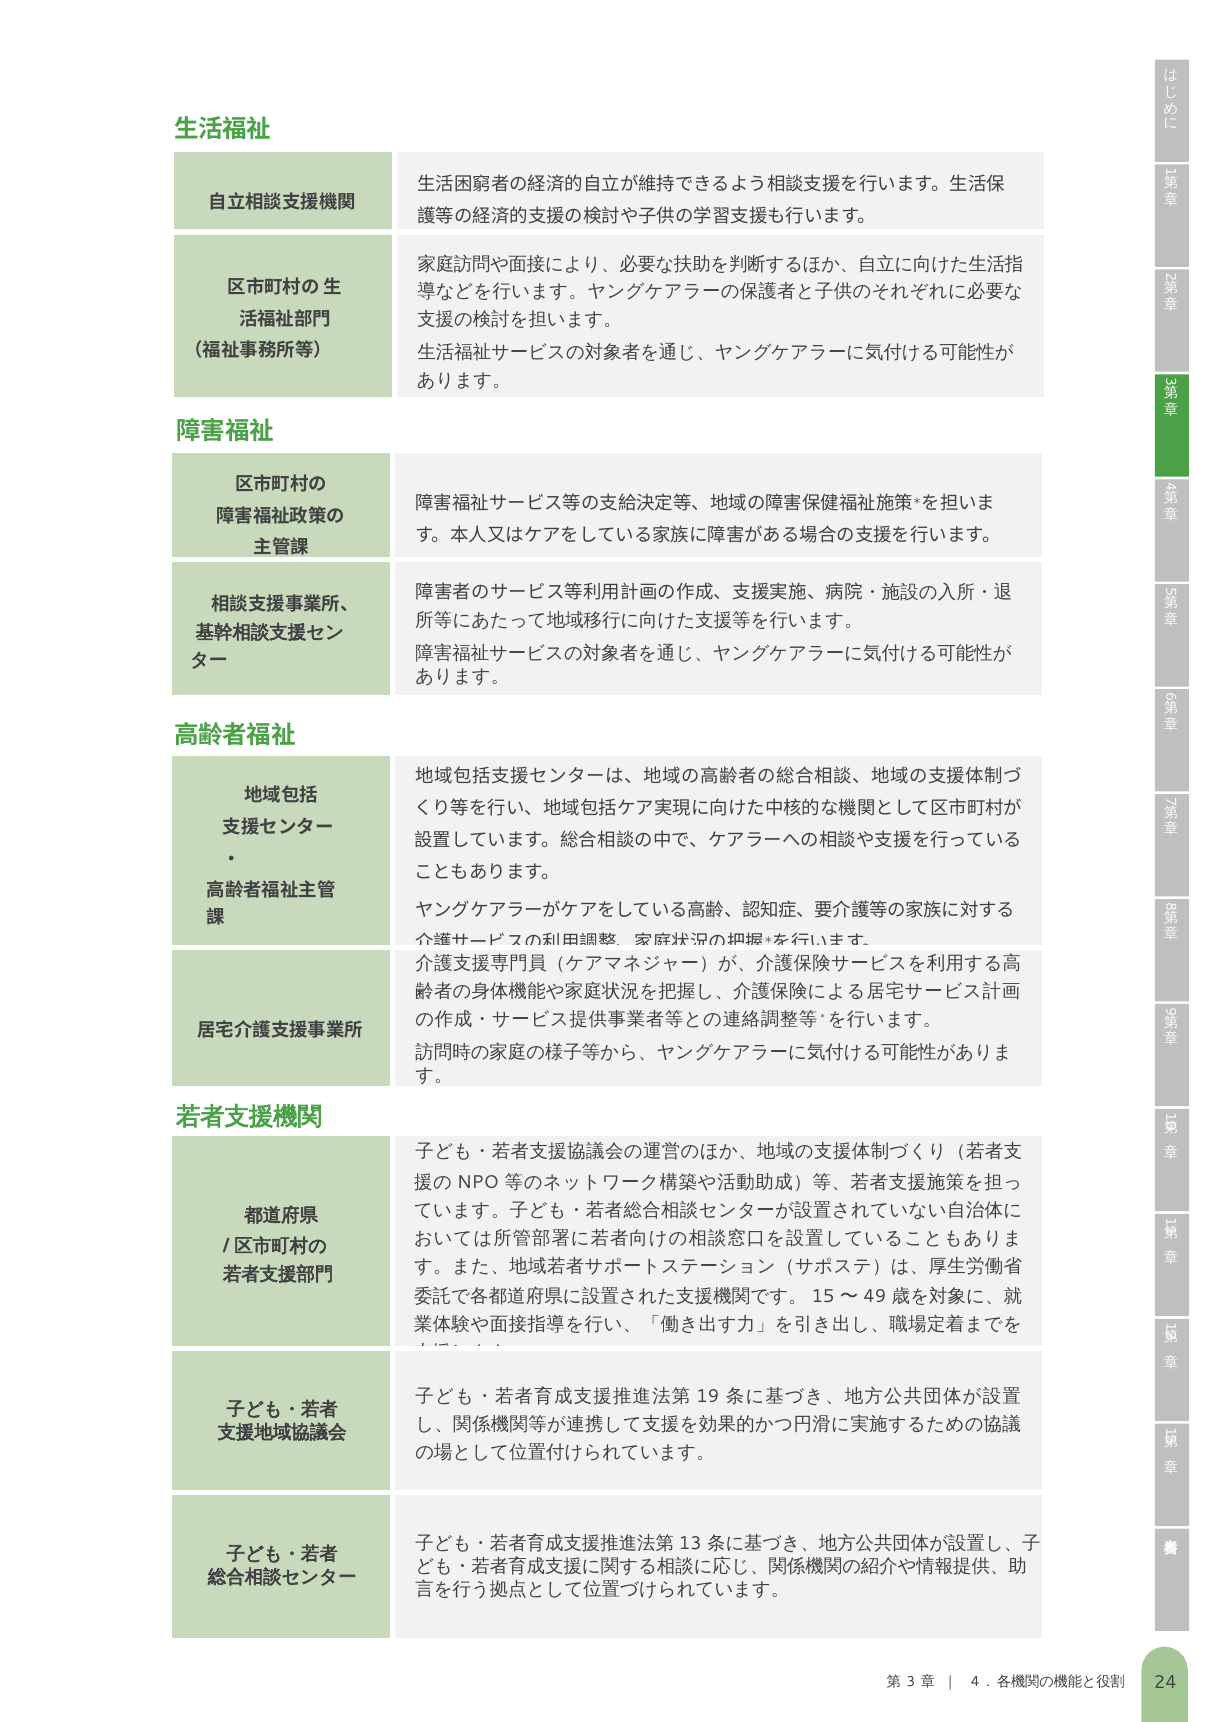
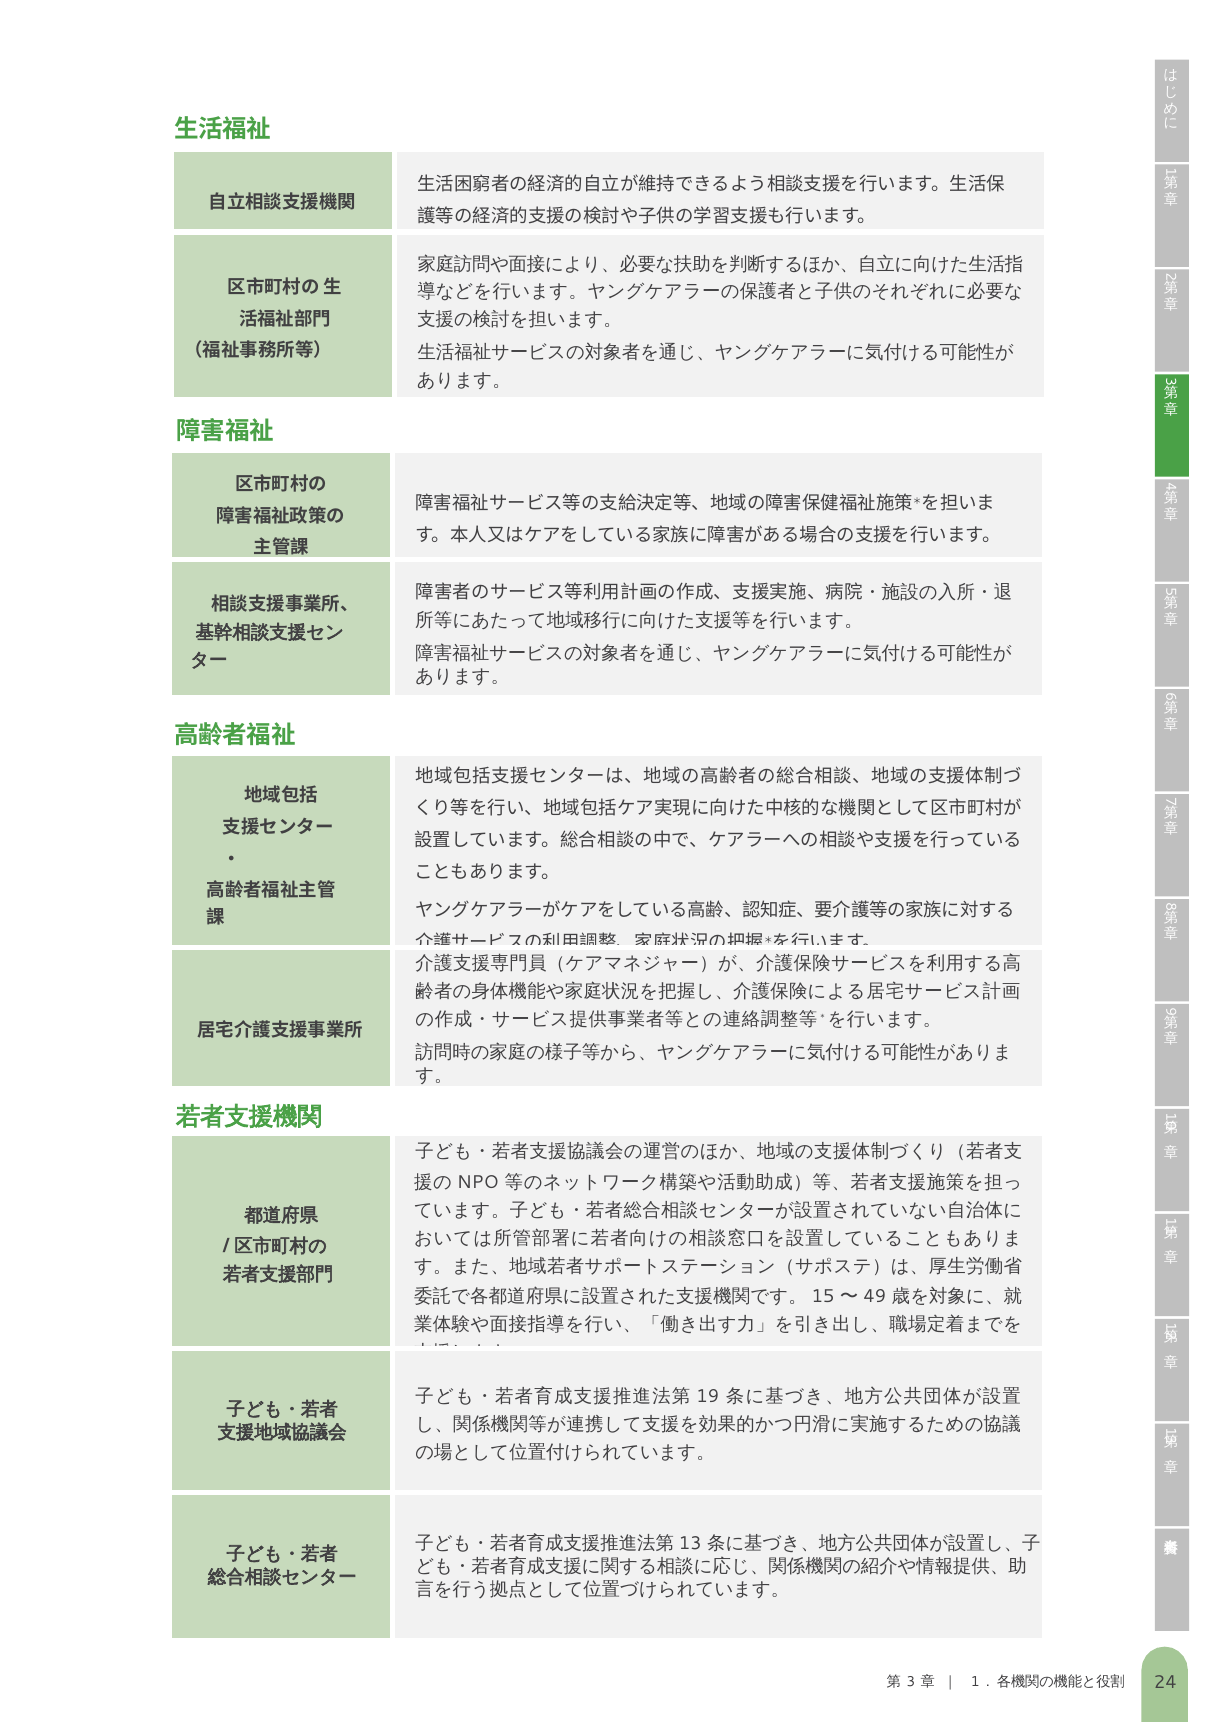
4: 4 -> 1 (975, 1682)
